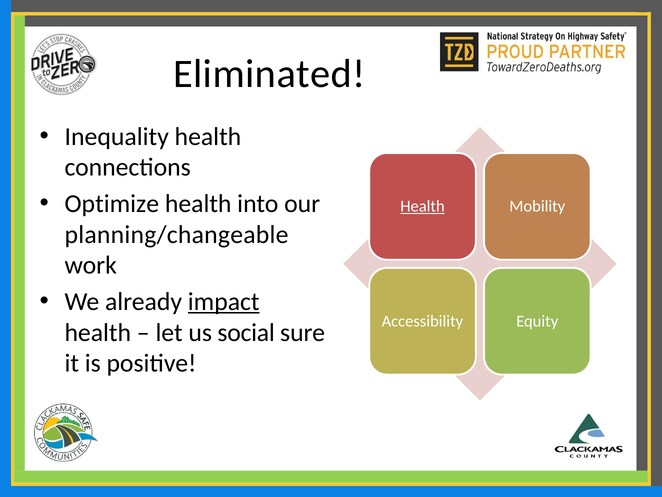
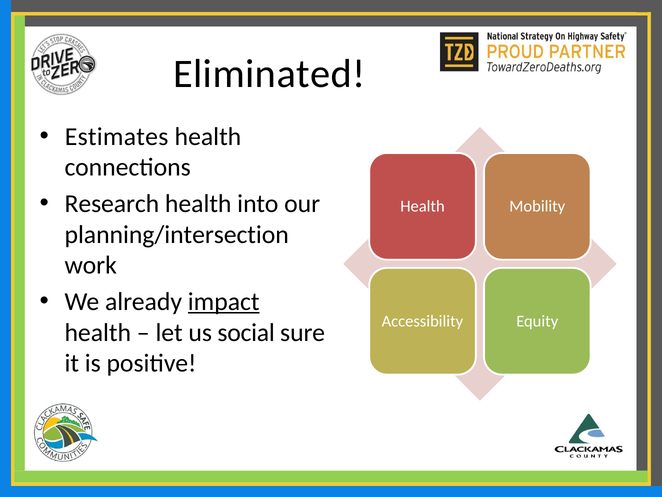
Inequality: Inequality -> Estimates (117, 136)
Optimize: Optimize -> Research (112, 203)
Health underline: present -> none (422, 206)
planning/changeable: planning/changeable -> planning/intersection (177, 234)
